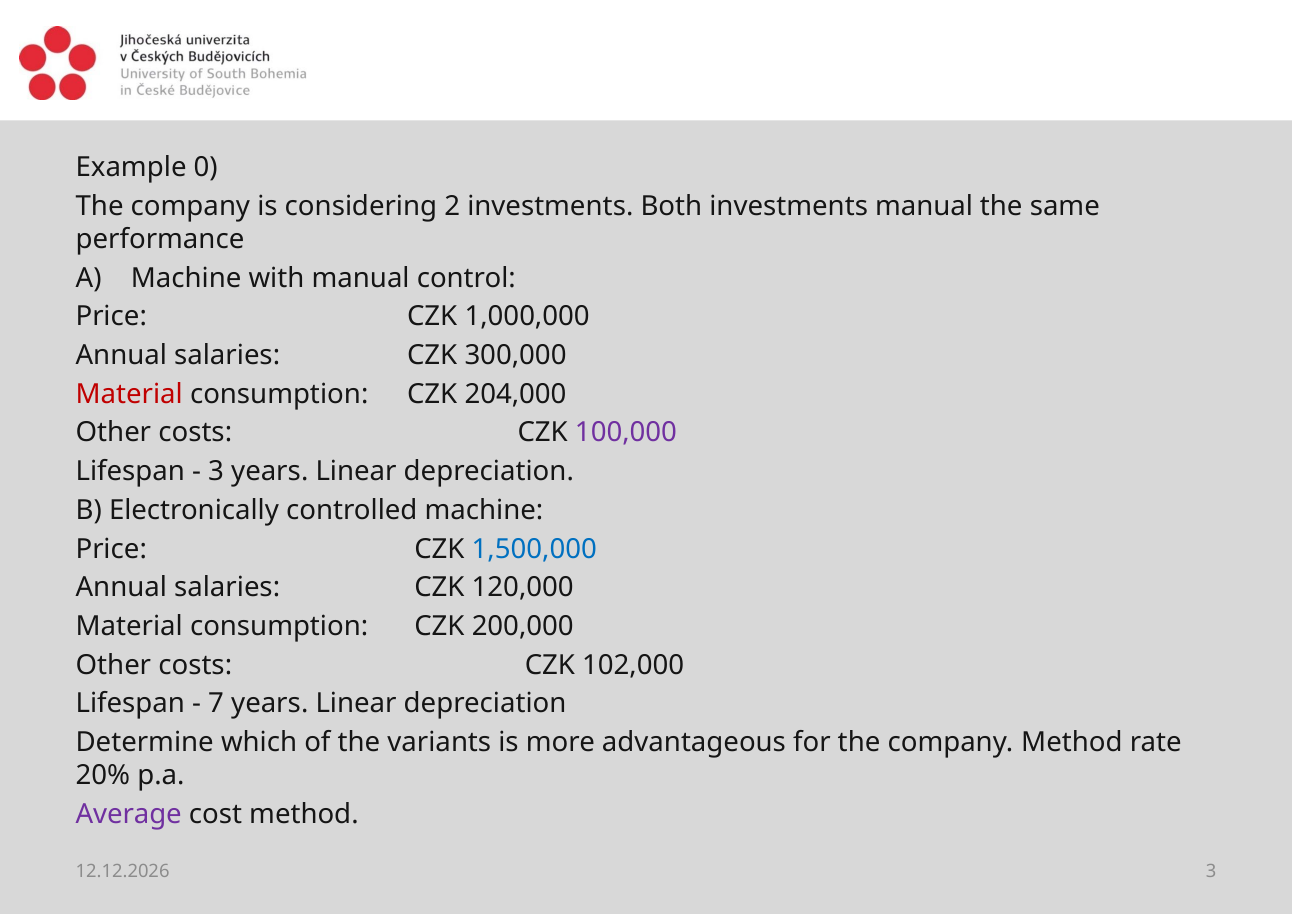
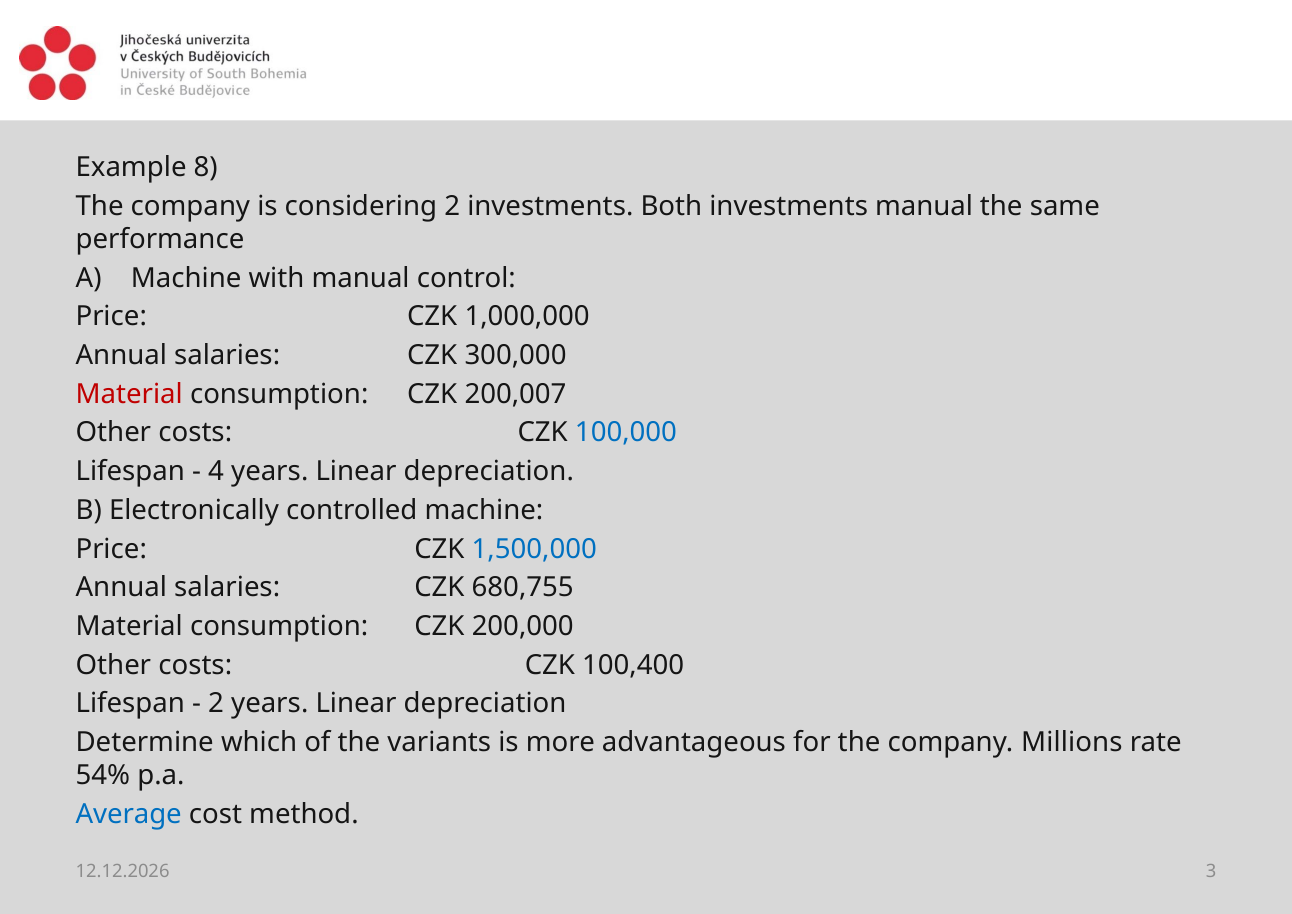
0: 0 -> 8 (206, 168)
204,000: 204,000 -> 200,007 (516, 394)
100,000 colour: purple -> blue (626, 433)
3: 3 -> 4 (216, 471)
120,000: 120,000 -> 680,755 (523, 587)
102,000: 102,000 -> 100,400 (633, 665)
7: 7 -> 2 (216, 703)
company Method: Method -> Millions (1072, 742)
20%: 20% -> 54% (103, 775)
Average colour: purple -> blue (129, 814)
